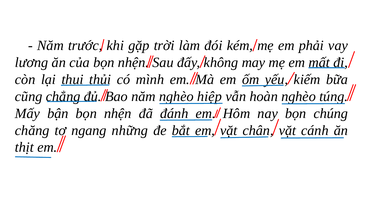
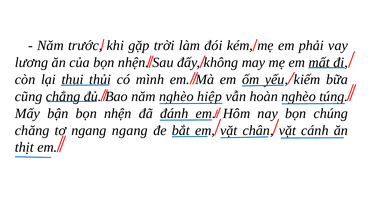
ngang những: những -> ngang (130, 130)
